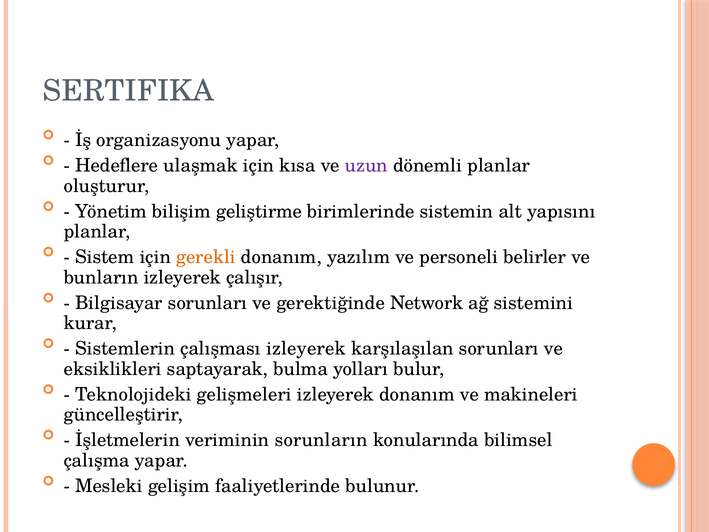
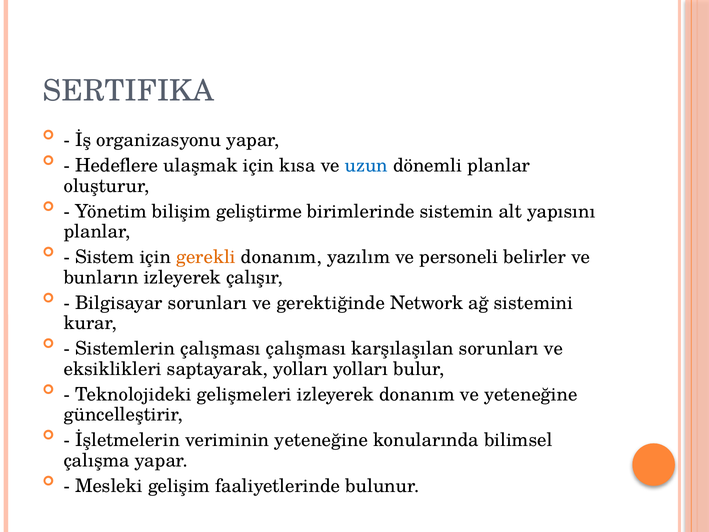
uzun colour: purple -> blue (366, 166)
çalışması izleyerek: izleyerek -> çalışması (306, 348)
saptayarak bulma: bulma -> yolları (301, 369)
ve makineleri: makineleri -> yeteneğine (531, 394)
veriminin sorunların: sorunların -> yeteneğine (321, 440)
